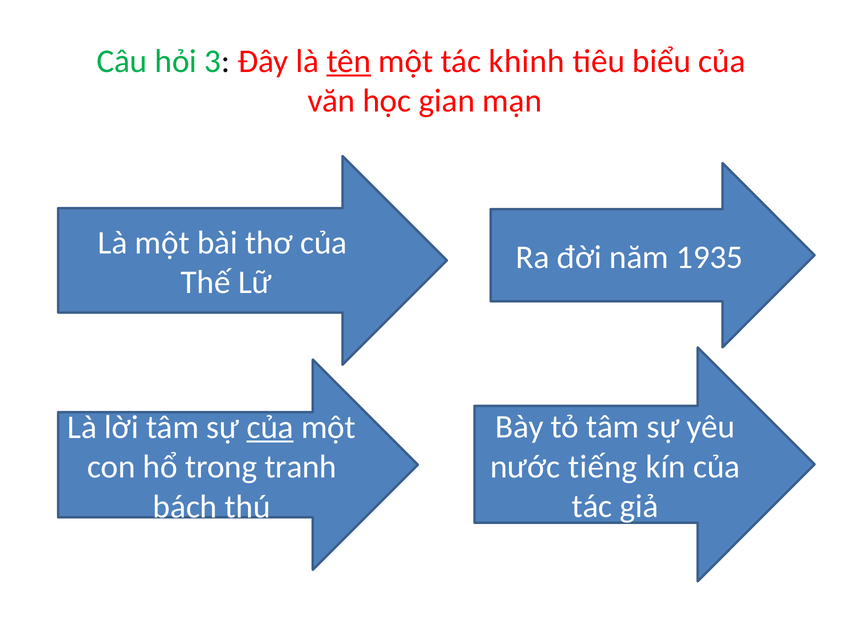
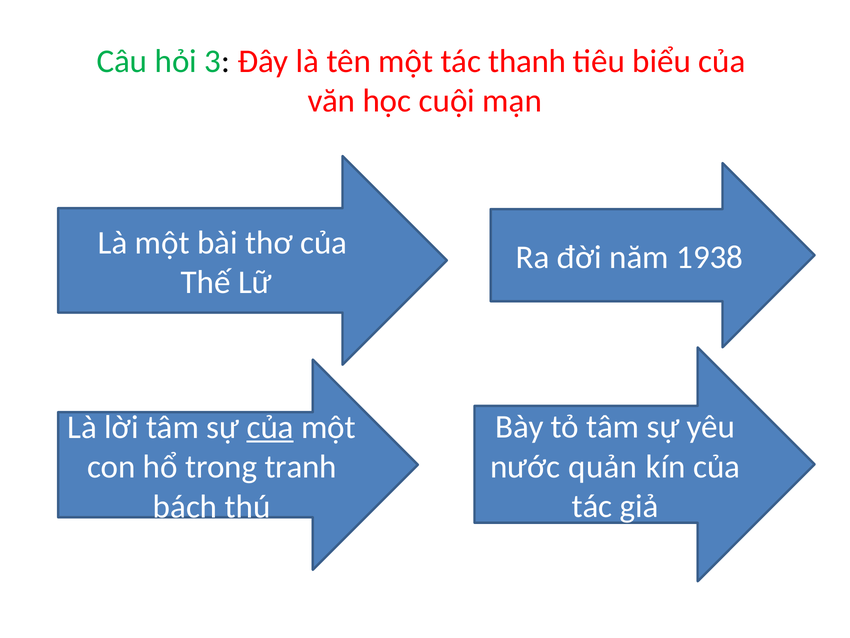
tên underline: present -> none (349, 61)
khinh: khinh -> thanh (527, 61)
gian: gian -> cuội (447, 101)
1935: 1935 -> 1938 (710, 257)
tiếng: tiếng -> quản (603, 466)
